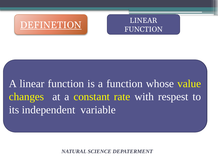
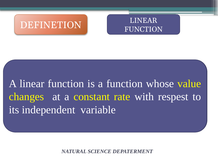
DEFINETION underline: present -> none (51, 25)
